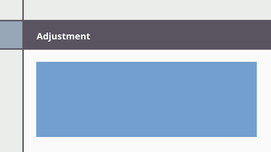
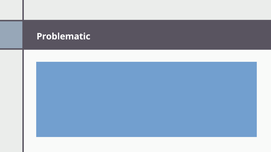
Adjustment: Adjustment -> Problematic (63, 37)
